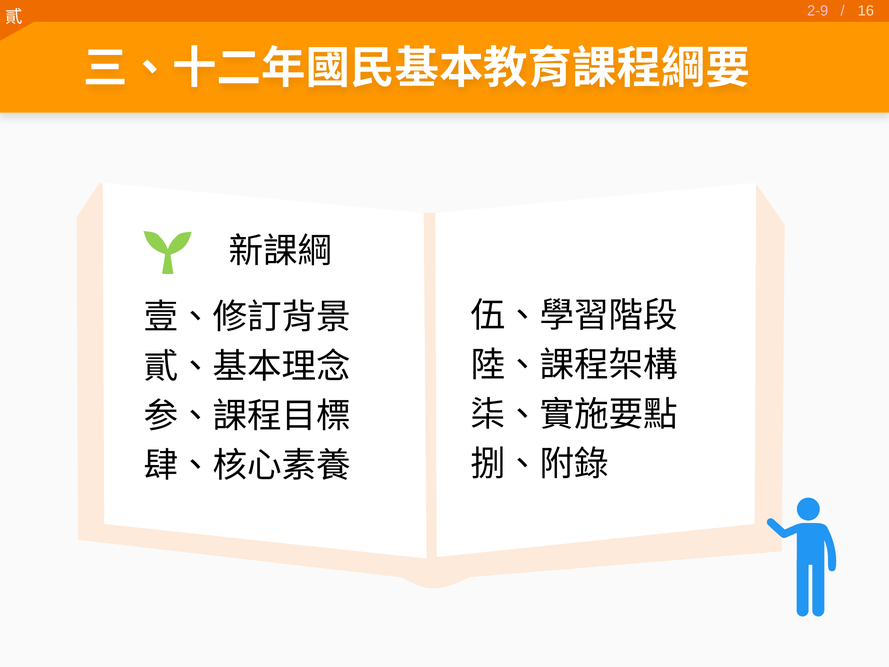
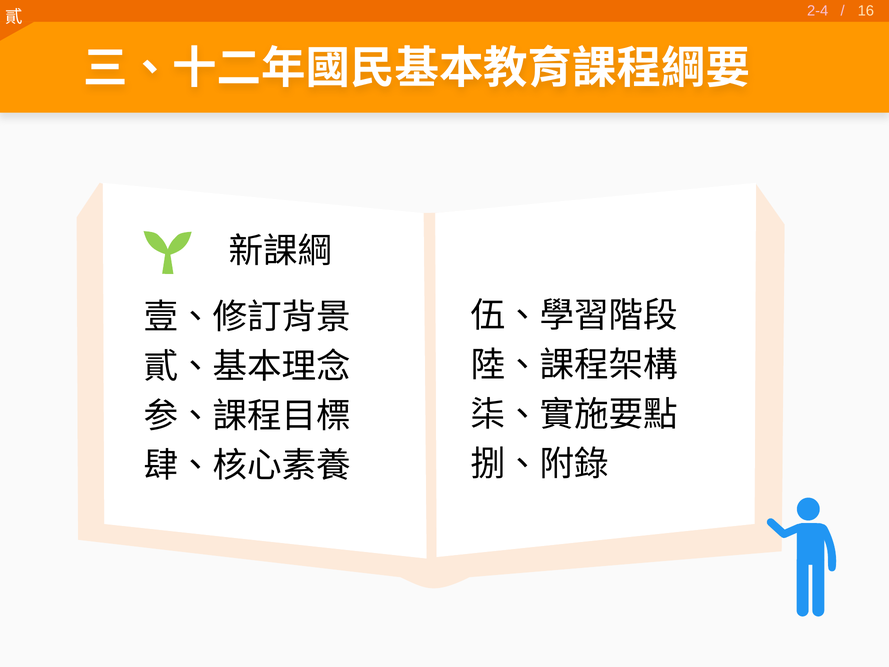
2-9: 2-9 -> 2-4 (818, 11)
